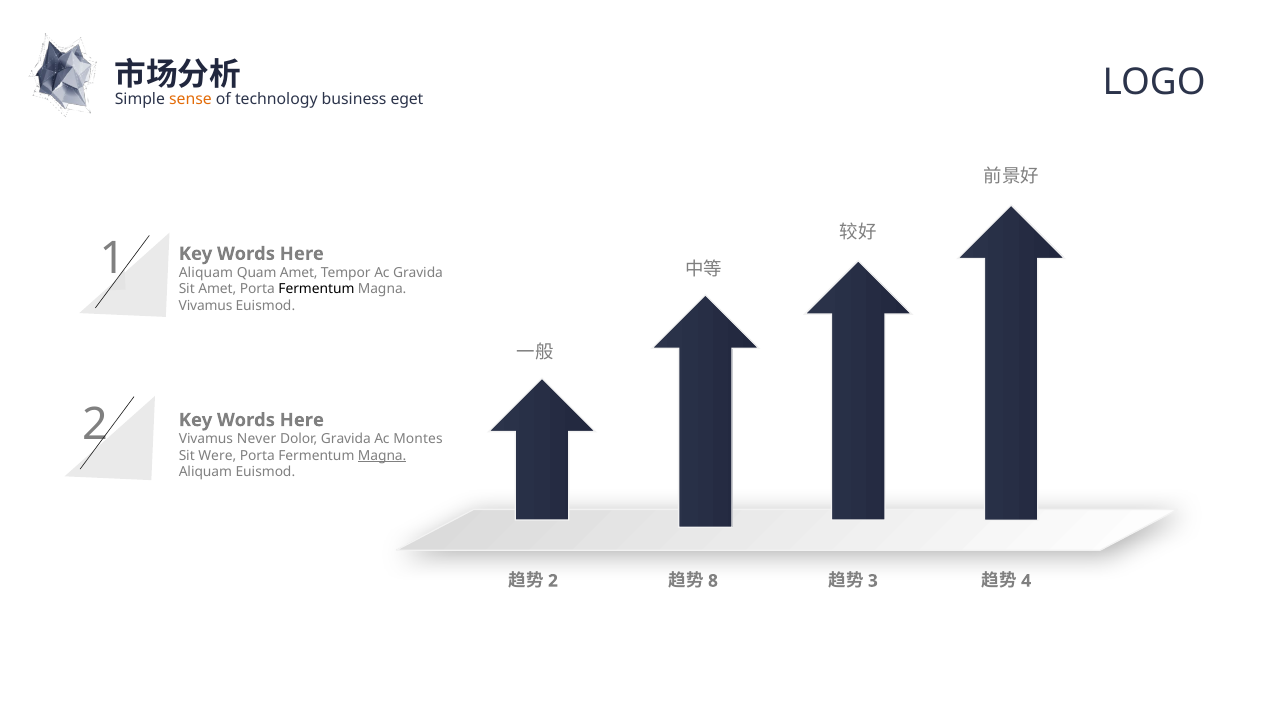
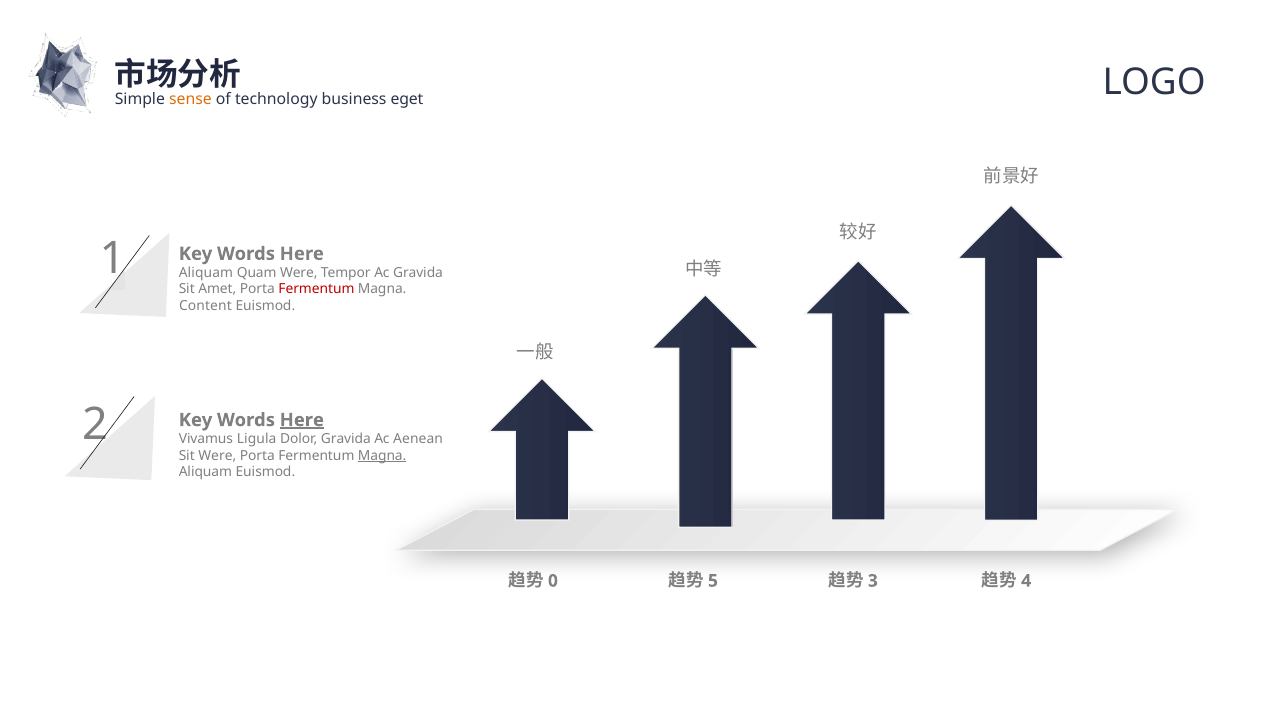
Quam Amet: Amet -> Were (299, 273)
Fermentum colour: black -> red (316, 289)
Vivamus: Vivamus -> Content (205, 306)
Here underline: none -> present (302, 420)
Never: Never -> Ligula (257, 439)
Montes: Montes -> Aenean (418, 439)
2: 2 -> 0 (553, 581)
8: 8 -> 5 (713, 581)
